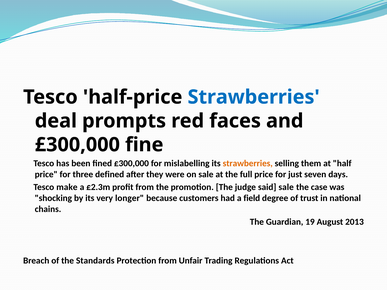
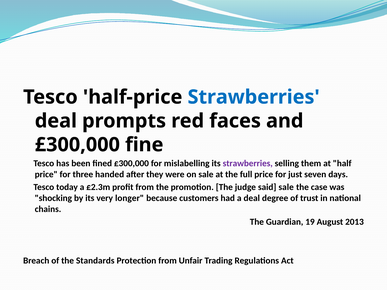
strawberries colour: orange -> purple (248, 163)
defined: defined -> handed (110, 174)
make: make -> today (67, 187)
a field: field -> deal (252, 198)
